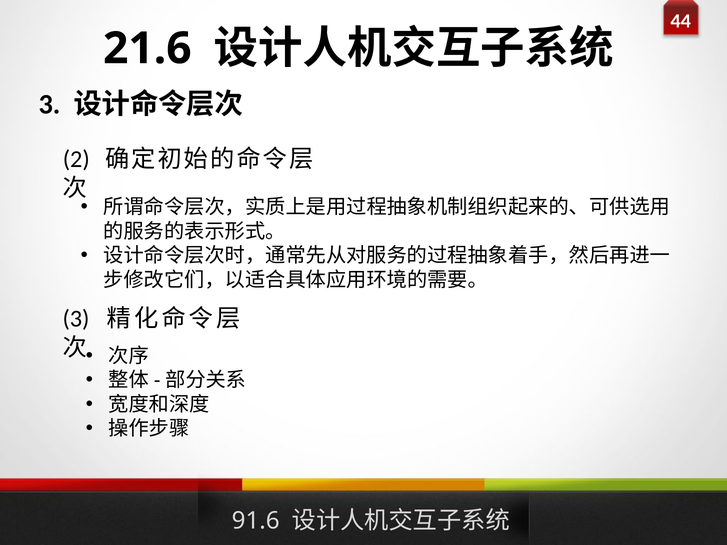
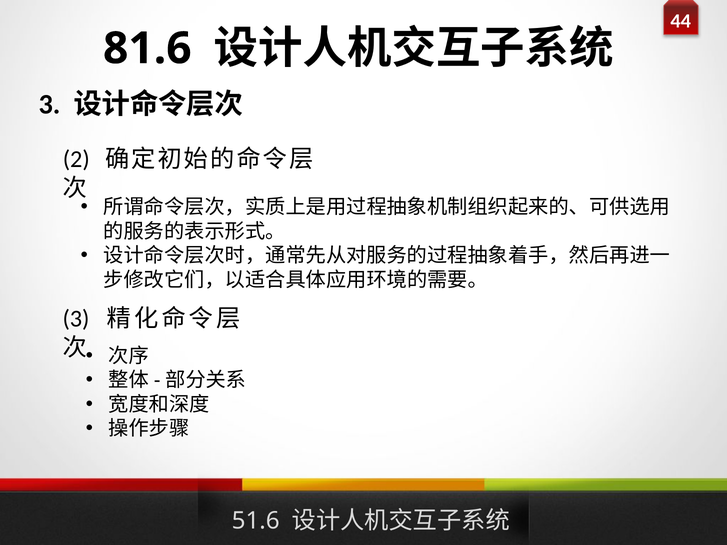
21.6: 21.6 -> 81.6 (147, 49)
91.6: 91.6 -> 51.6 (256, 521)
